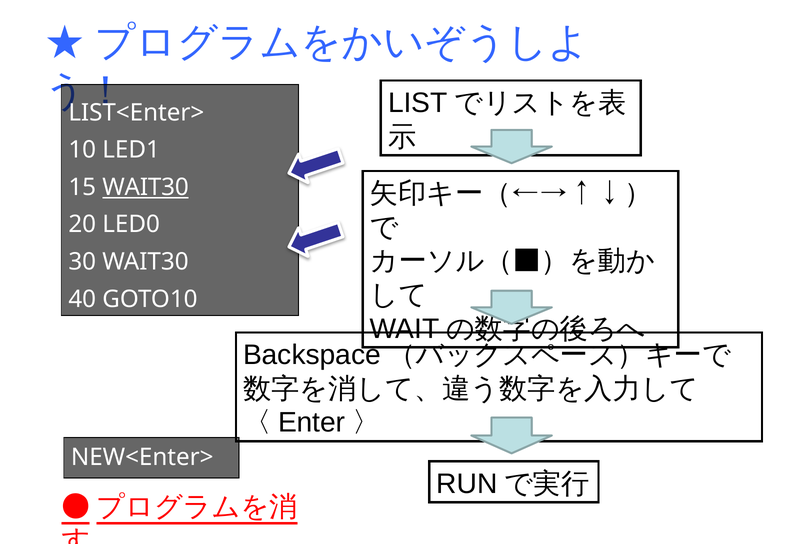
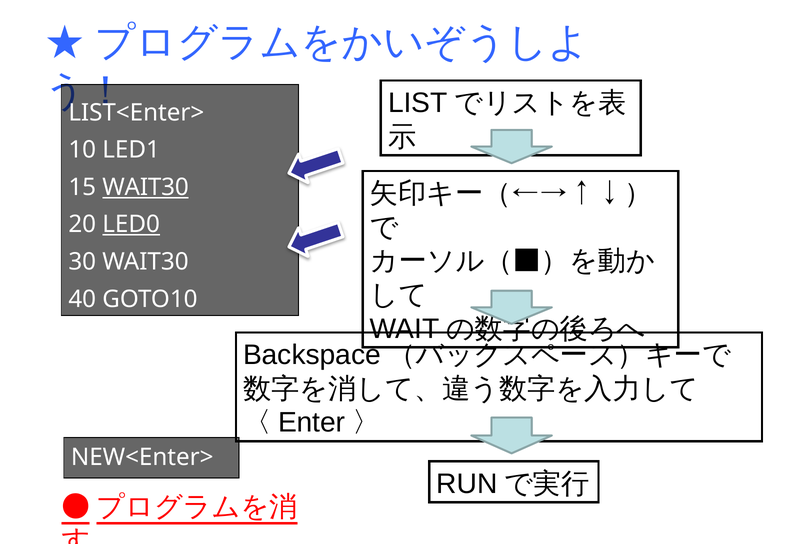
LED0 underline: none -> present (131, 225)
